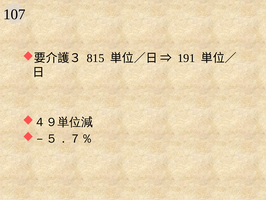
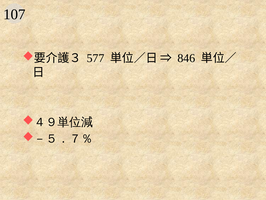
815: 815 -> 577 (95, 58)
191: 191 -> 846 (186, 58)
